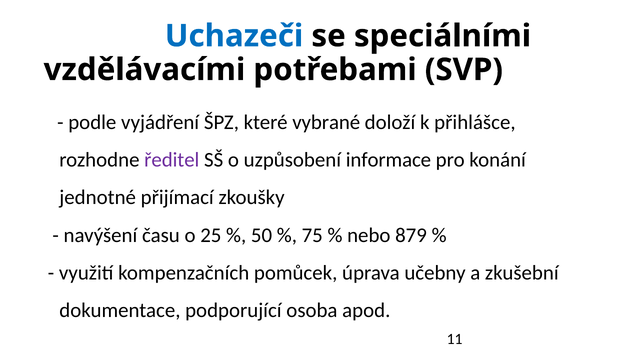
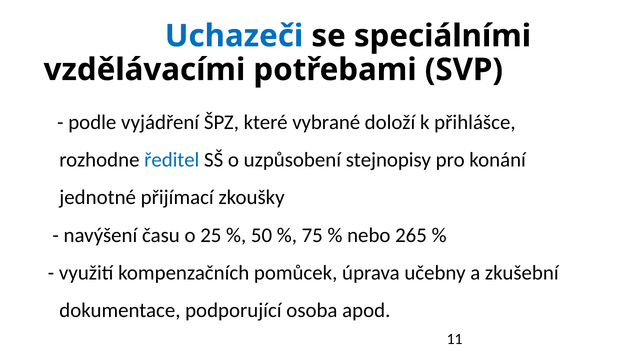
ředitel colour: purple -> blue (172, 160)
informace: informace -> stejnopisy (388, 160)
879: 879 -> 265 (411, 235)
